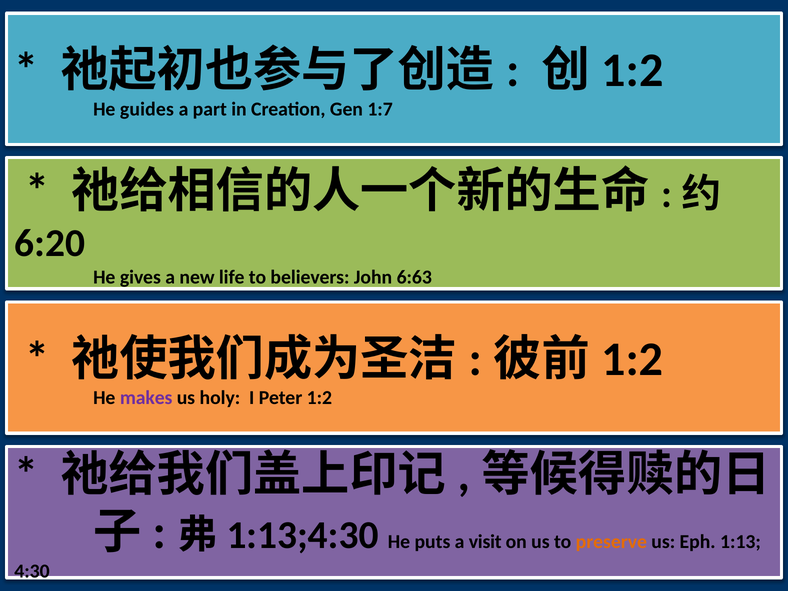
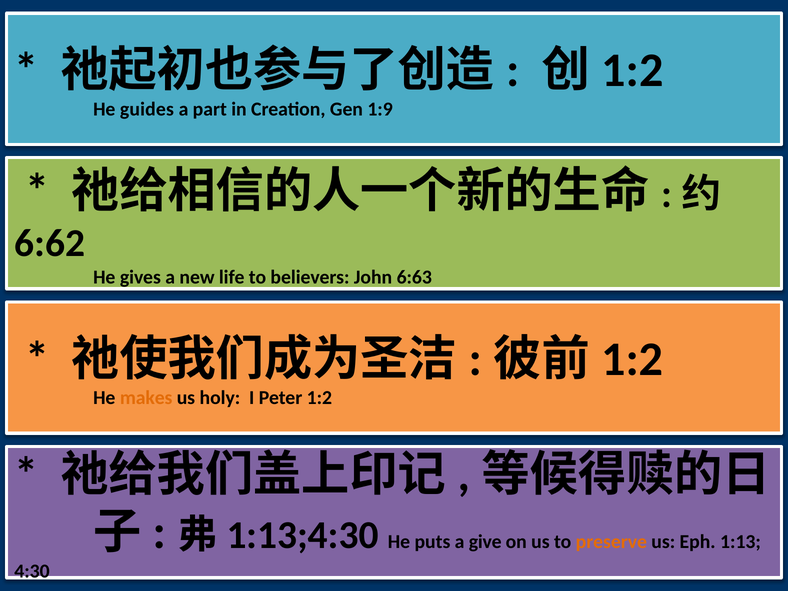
1:7: 1:7 -> 1:9 (380, 109)
6:20: 6:20 -> 6:62 (50, 243)
makes colour: purple -> orange (146, 398)
visit: visit -> give (485, 542)
